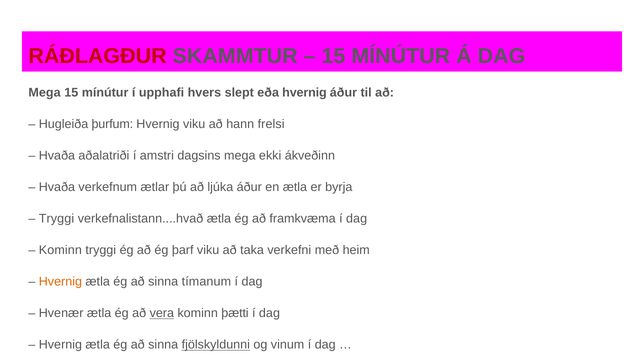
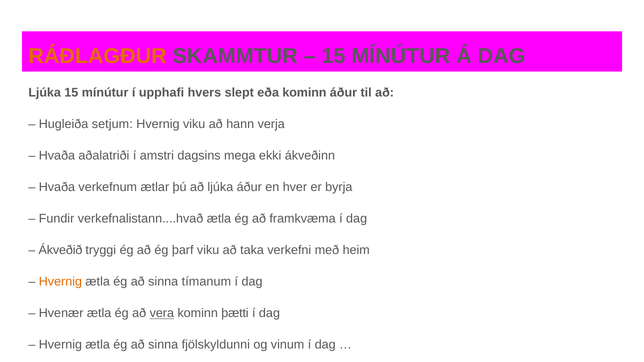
RÁÐLAGÐUR colour: red -> orange (98, 56)
Mega: Mega -> Ljúka (45, 93)
eða hvernig: hvernig -> kominn (304, 93)
þurfum: þurfum -> setjum (112, 124)
frelsi: frelsi -> verja (271, 124)
en ætla: ætla -> hver (295, 187)
Tryggi: Tryggi -> Fundir (57, 219)
Kominn: Kominn -> Ákveðið (60, 250)
fjölskyldunni underline: present -> none (216, 345)
